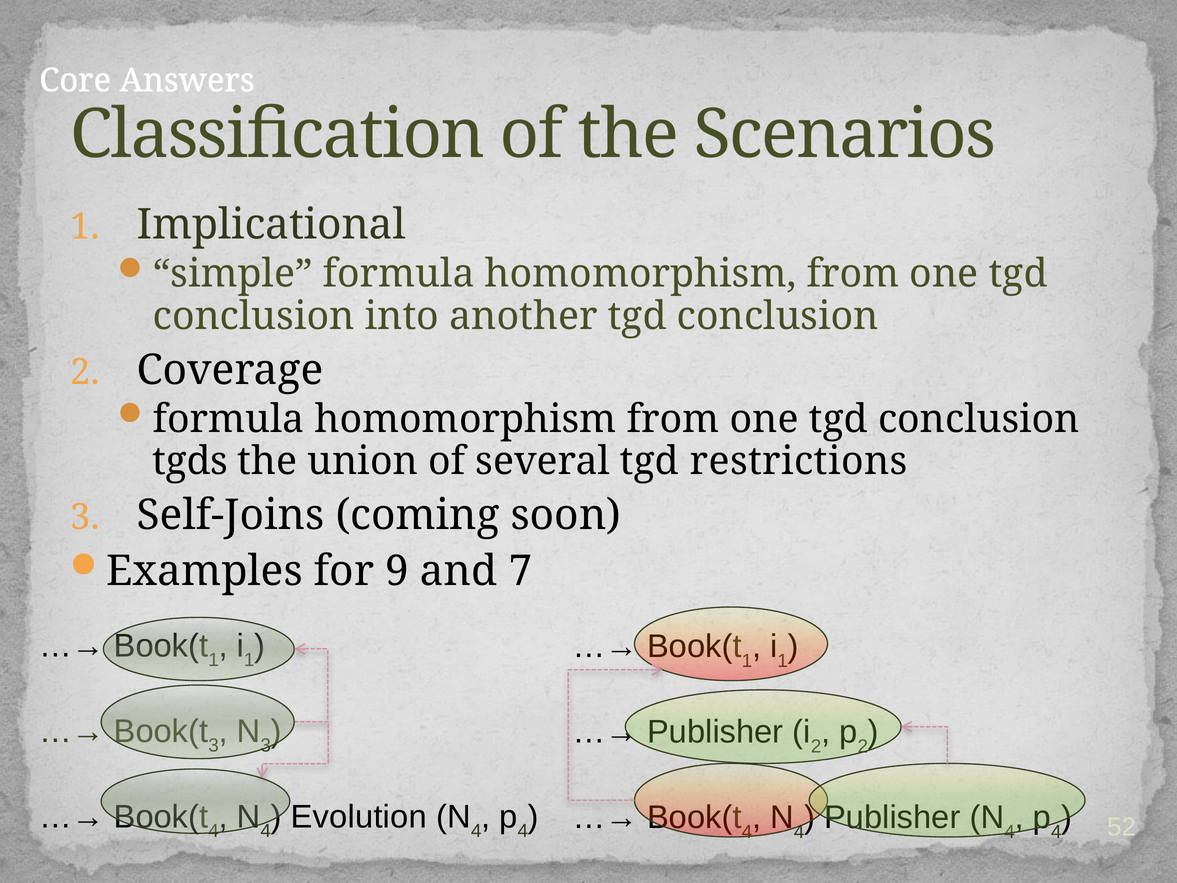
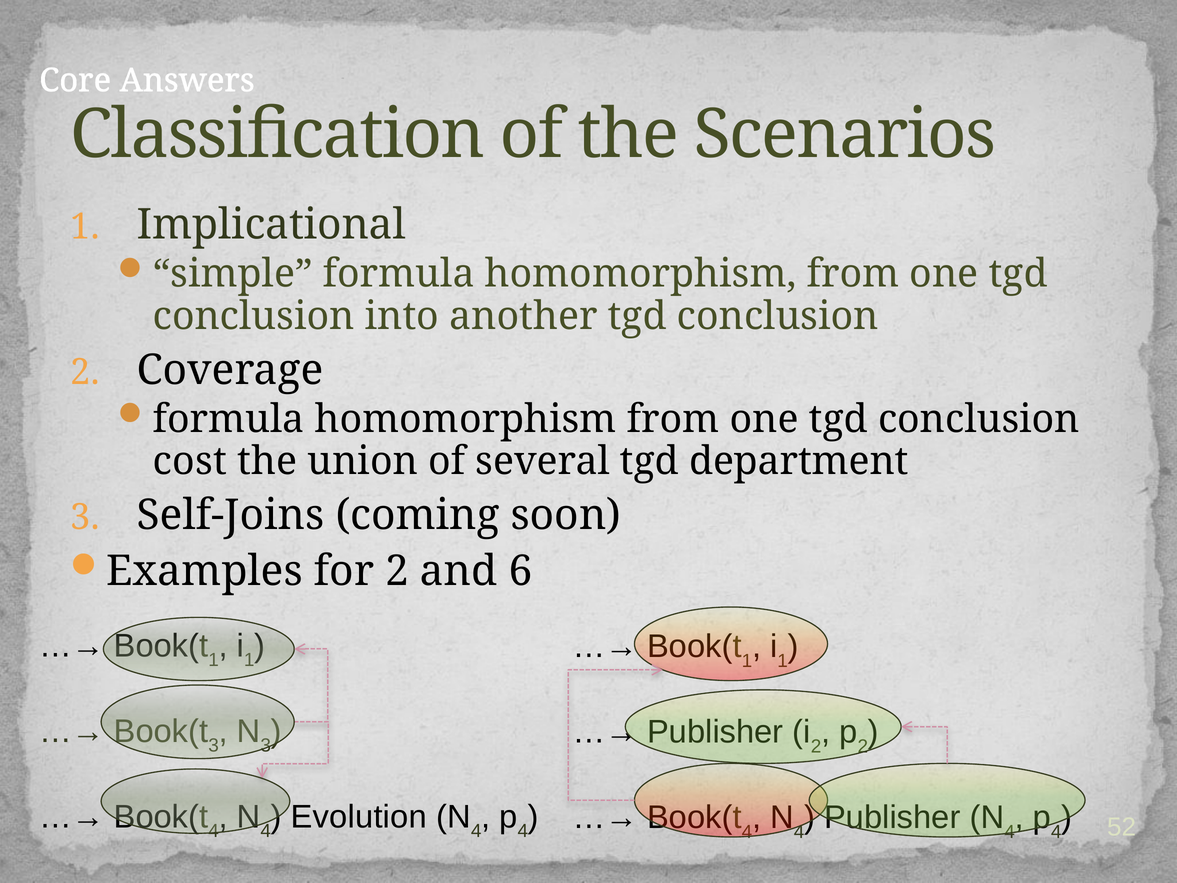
tgds: tgds -> cost (190, 461)
restrictions: restrictions -> department (799, 461)
for 9: 9 -> 2 (397, 571)
7: 7 -> 6 (520, 571)
